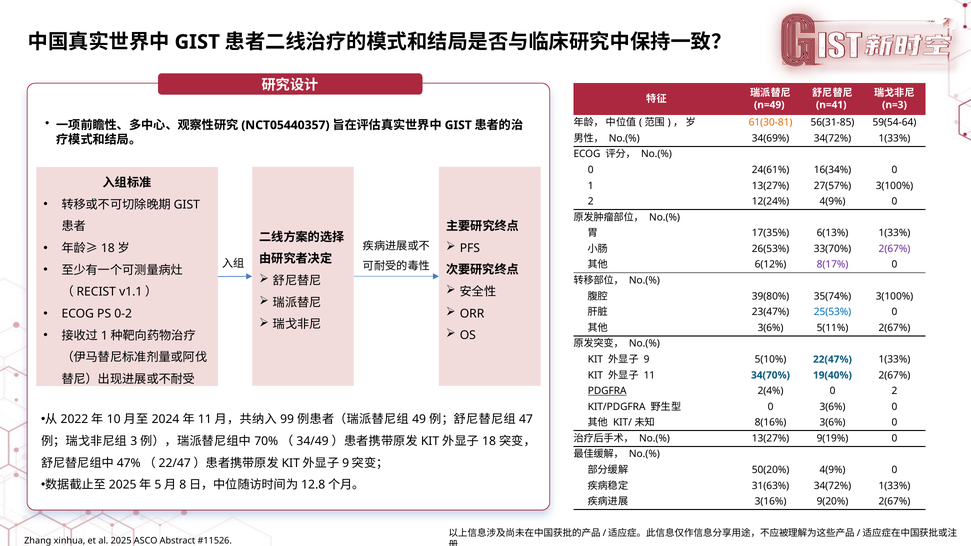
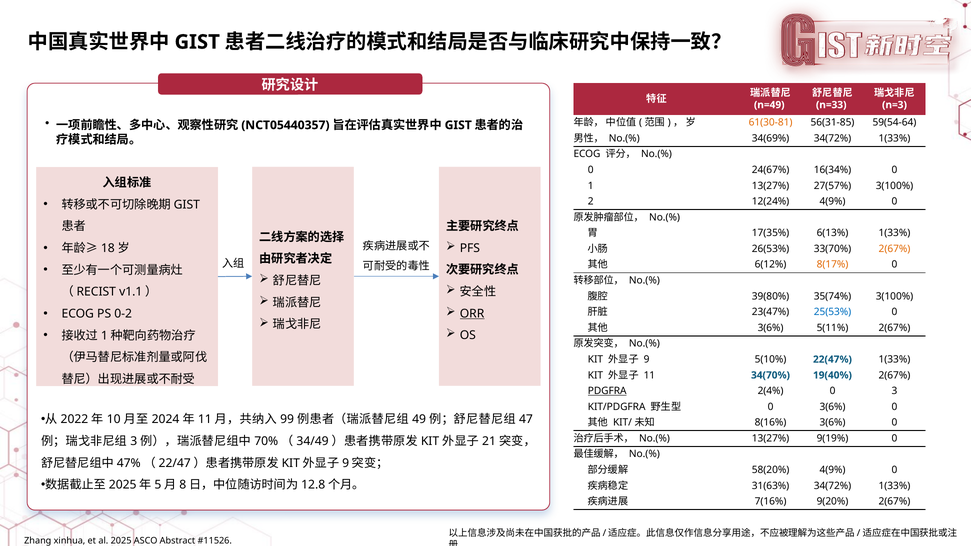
n=41: n=41 -> n=33 (831, 105)
24(61%: 24(61% -> 24(67% (771, 170)
2(67% colour: purple -> orange (894, 249)
8(17% colour: purple -> orange (833, 265)
ORR underline: none -> present (472, 314)
0 2: 2 -> 3 (895, 391)
18: 18 -> 21 (489, 441)
50(20%: 50(20% -> 58(20% (771, 470)
3(16%: 3(16% -> 7(16% (771, 502)
